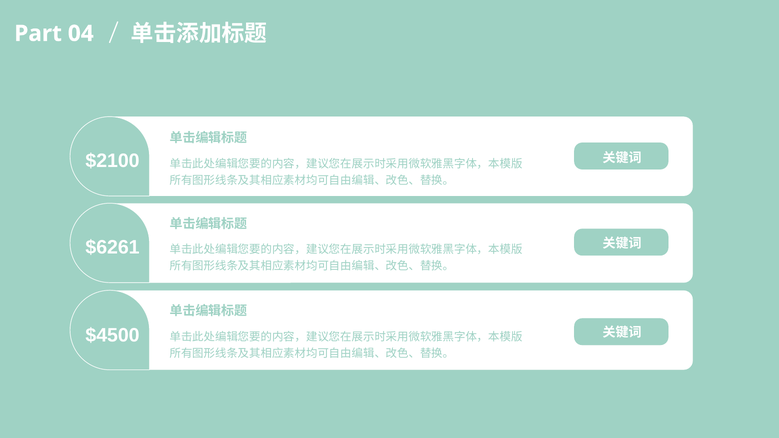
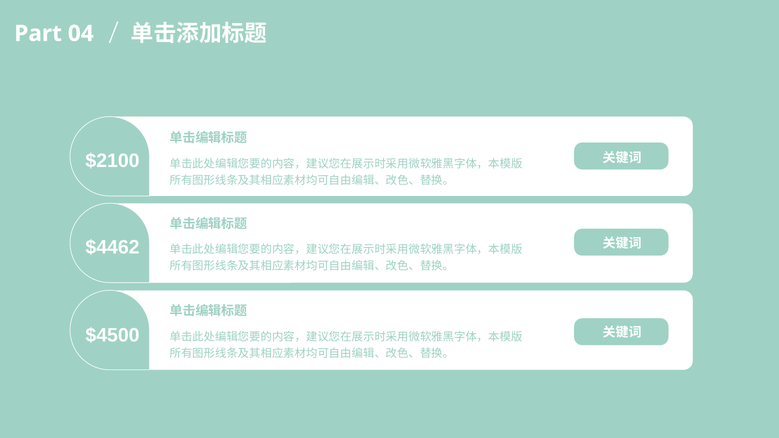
$6261: $6261 -> $4462 (113, 247)
